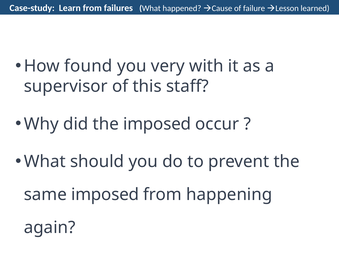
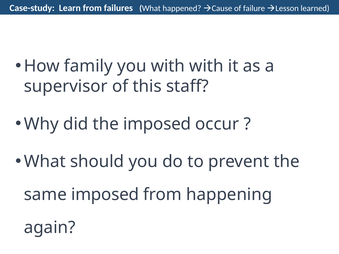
found: found -> family (88, 66)
you very: very -> with (168, 66)
